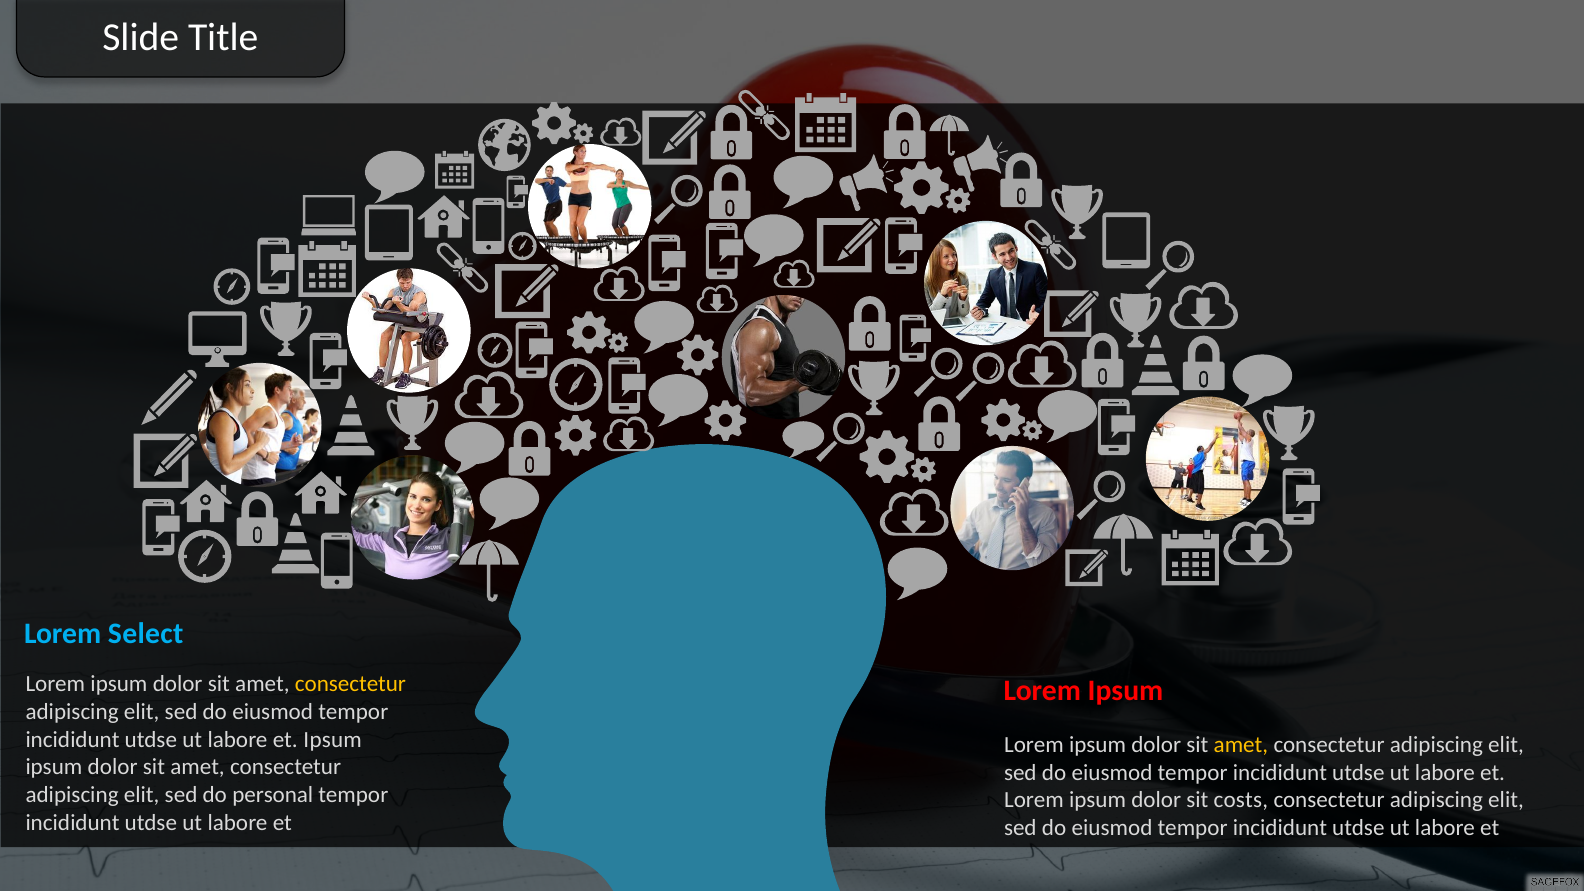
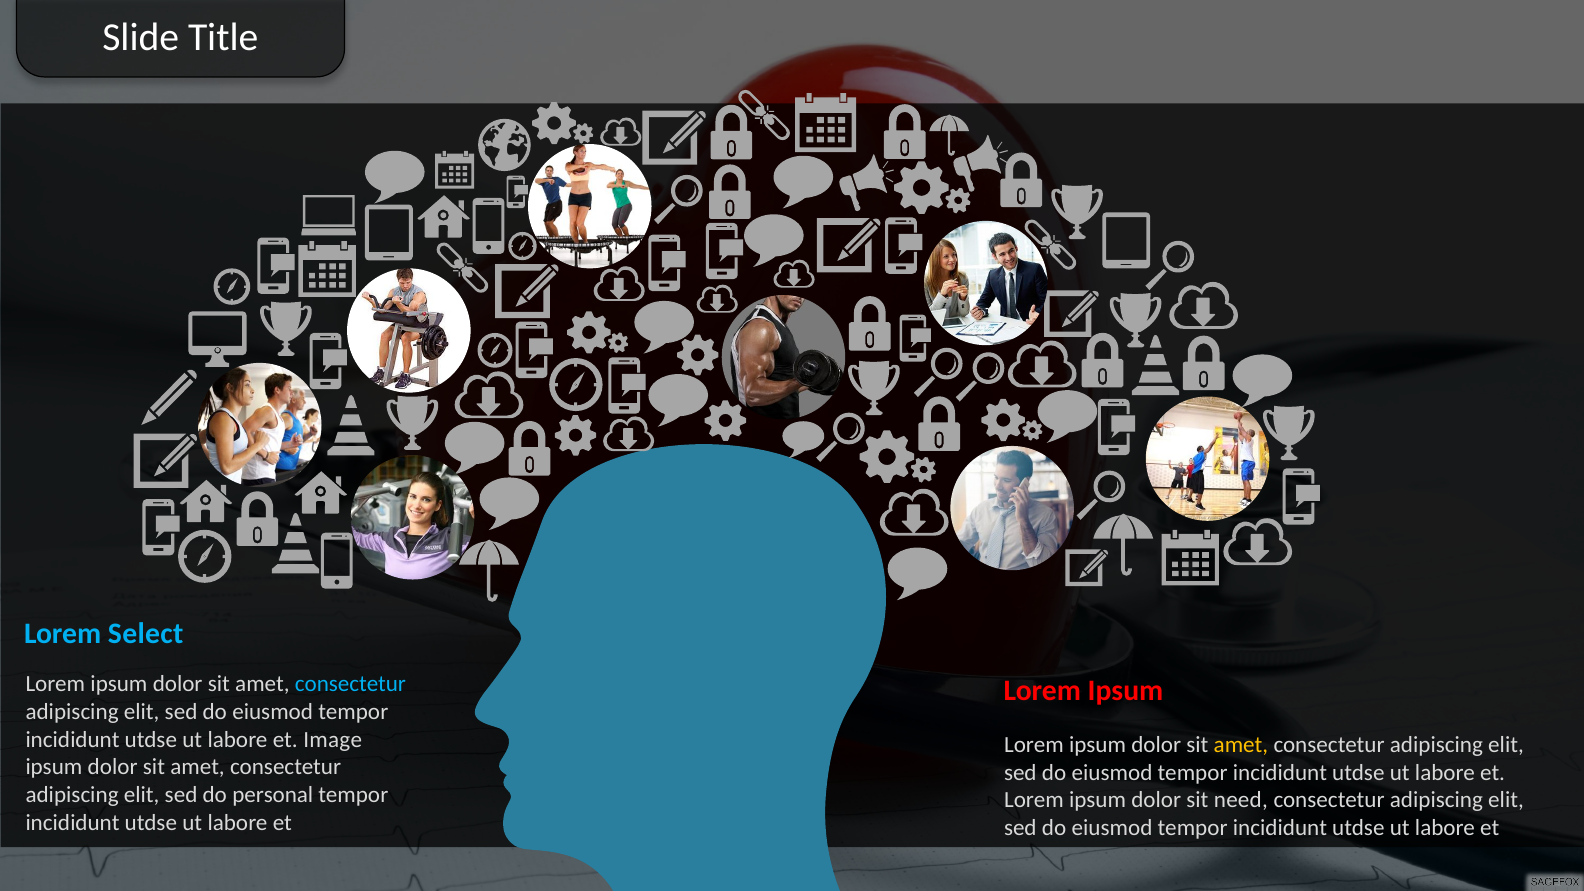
consectetur colour: yellow -> light blue (350, 684)
et Ipsum: Ipsum -> Image (333, 740)
costs: costs -> need (1241, 800)
